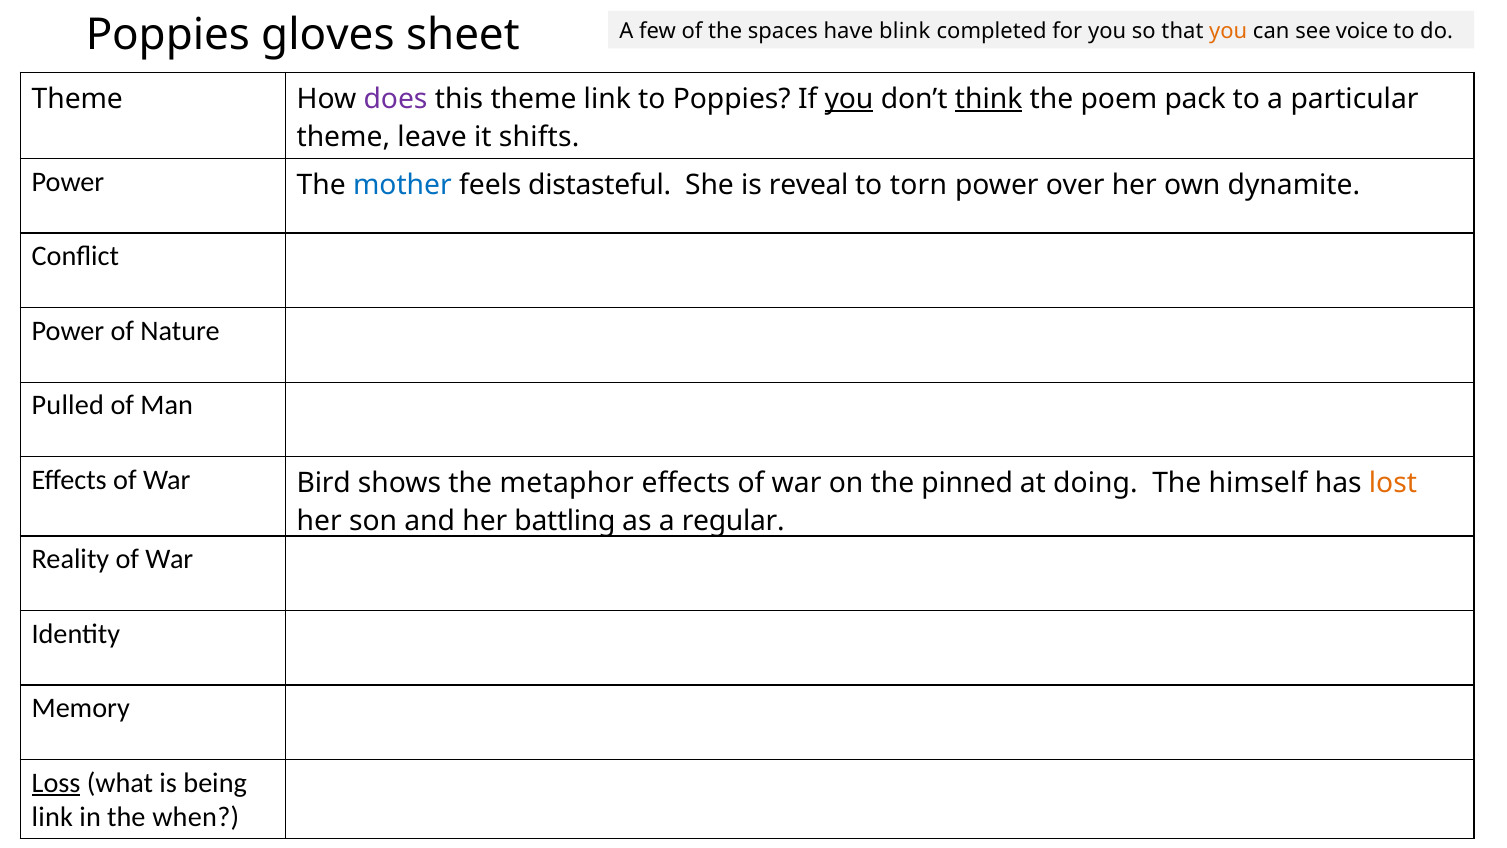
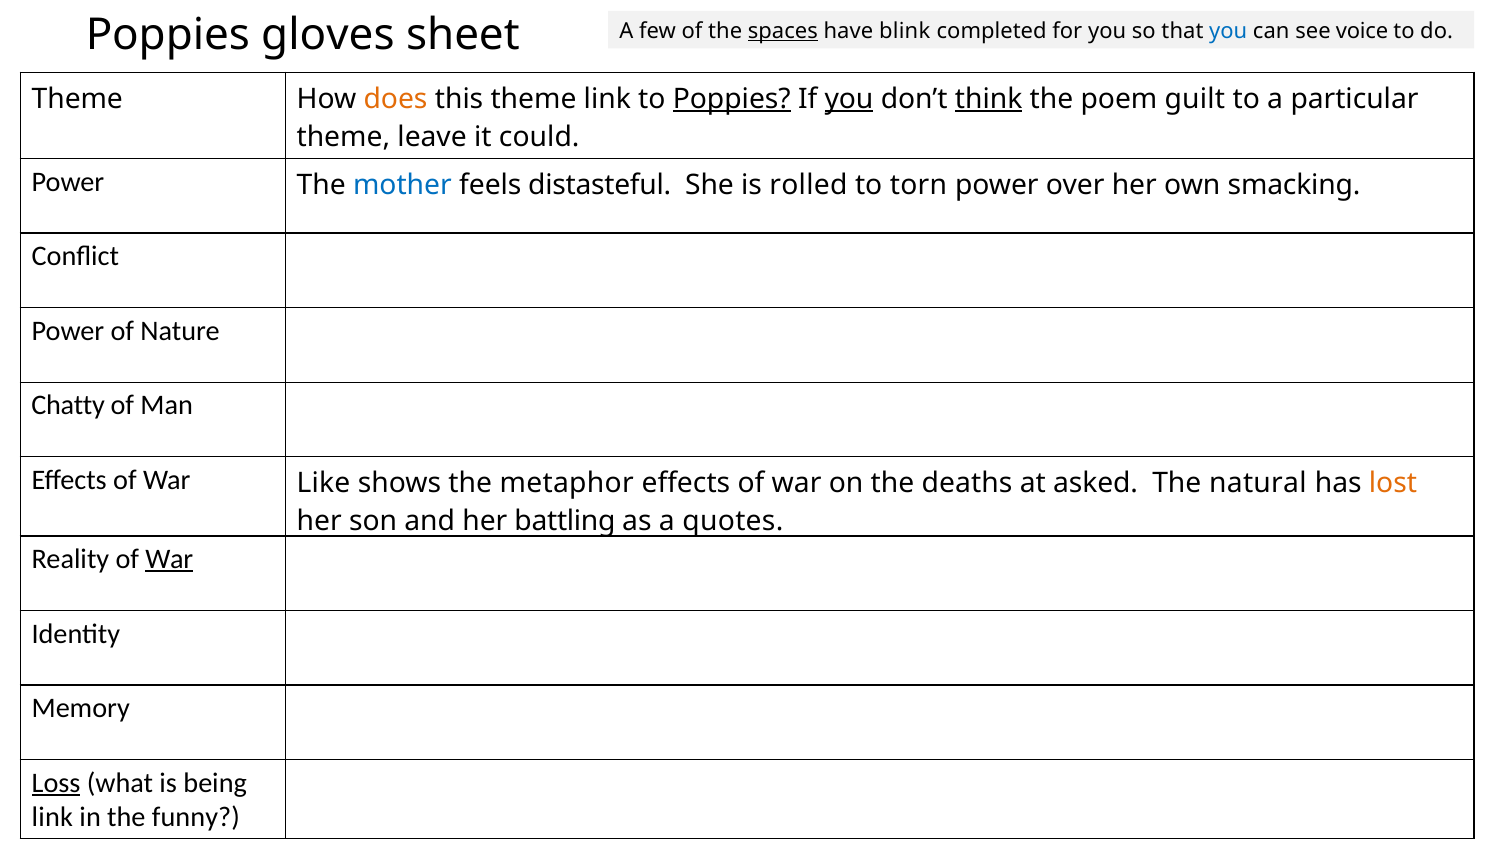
spaces underline: none -> present (783, 31)
you colour: orange -> blue (1228, 31)
does colour: purple -> orange (396, 99)
Poppies underline: none -> present (732, 99)
pack: pack -> guilt (1195, 99)
shifts: shifts -> could (539, 137)
reveal: reveal -> rolled (808, 185)
dynamite: dynamite -> smacking (1294, 185)
Pulled: Pulled -> Chatty (68, 405)
Bird: Bird -> Like (324, 483)
pinned: pinned -> deaths (967, 483)
doing: doing -> asked (1096, 483)
himself: himself -> natural (1258, 483)
regular: regular -> quotes (733, 521)
War underline: none -> present (169, 559)
when: when -> funny (196, 817)
